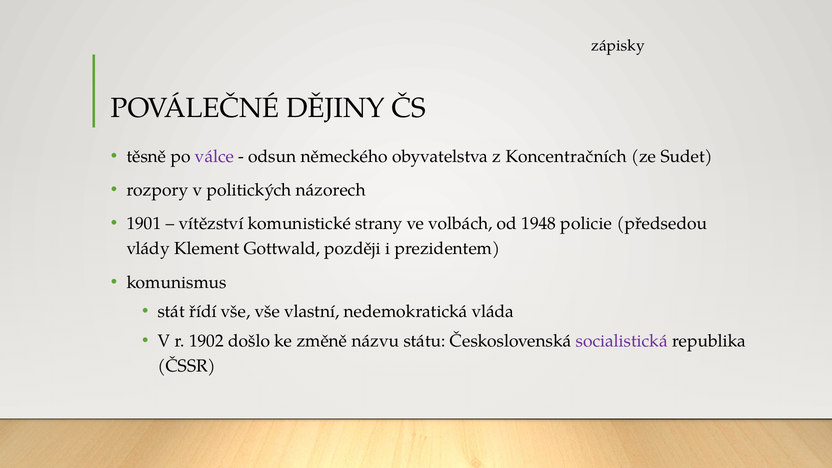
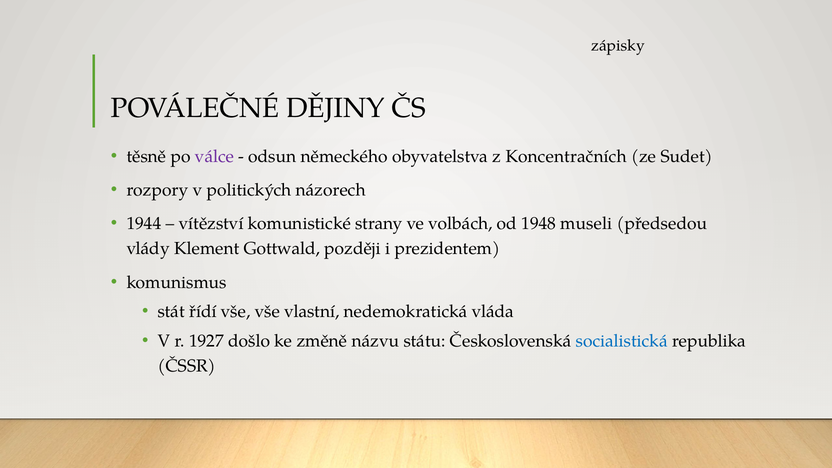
1901: 1901 -> 1944 (144, 224)
policie: policie -> museli (586, 224)
1902: 1902 -> 1927 (206, 341)
socialistická colour: purple -> blue (622, 341)
